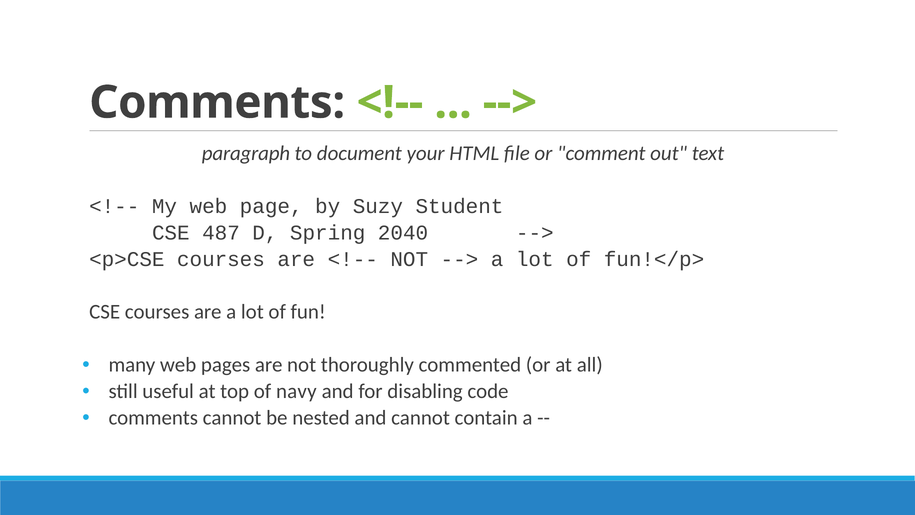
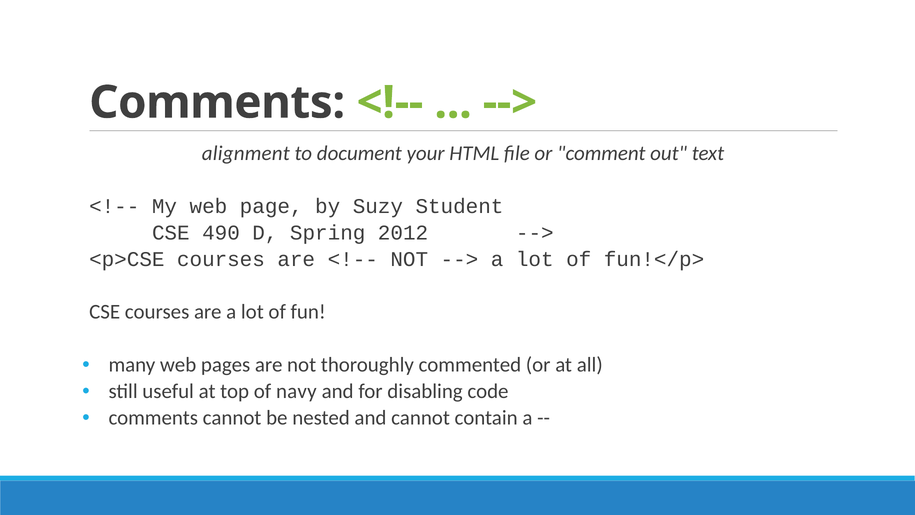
paragraph: paragraph -> alignment (246, 153)
487: 487 -> 490 (221, 232)
2040: 2040 -> 2012 (403, 232)
